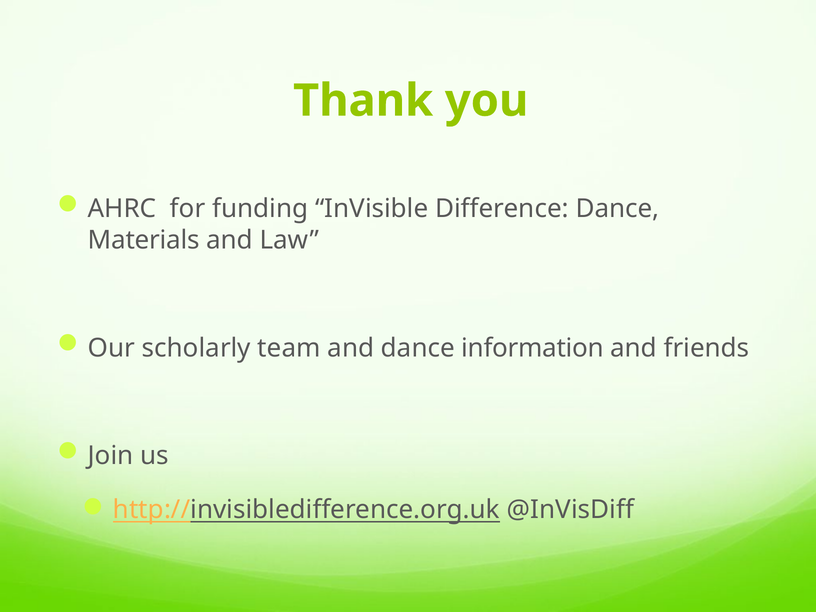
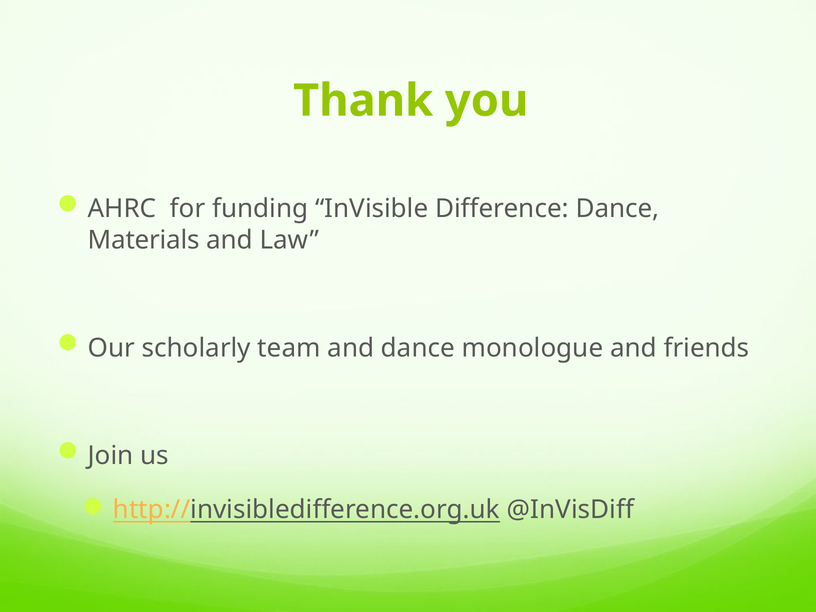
information: information -> monologue (532, 348)
